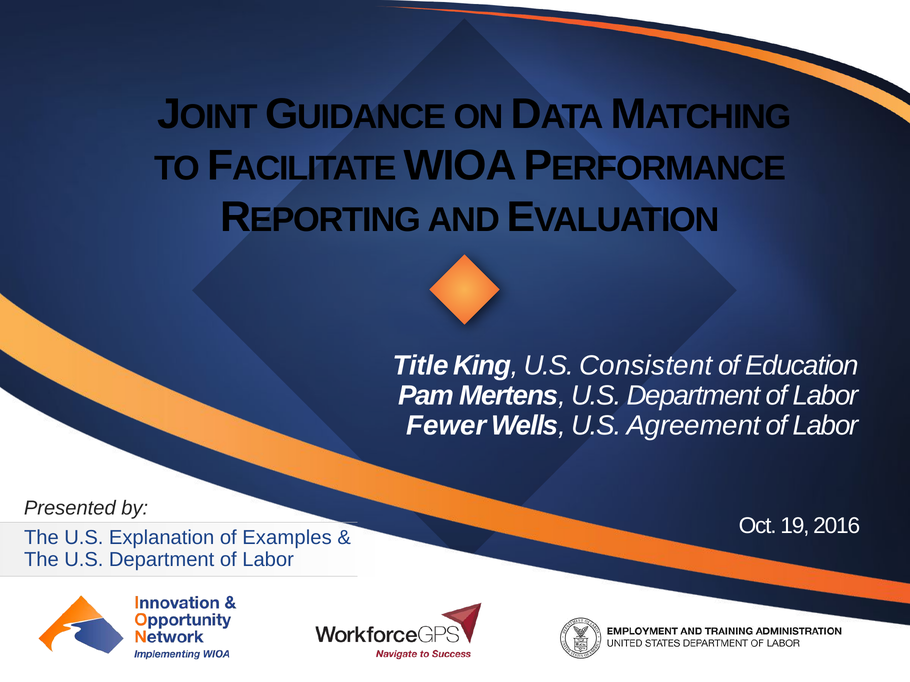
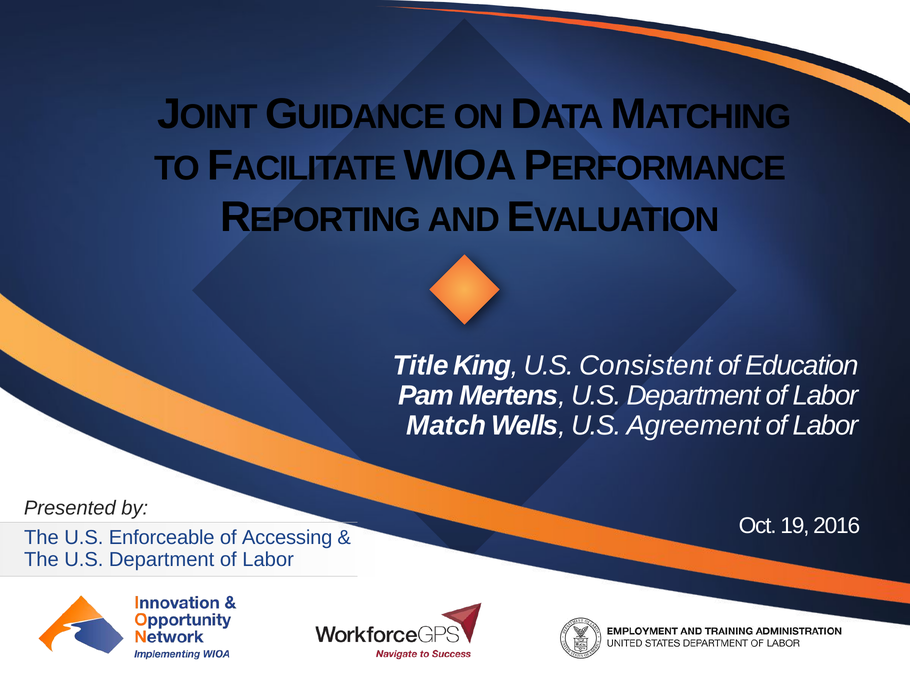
Fewer: Fewer -> Match (446, 426)
Explanation: Explanation -> Enforceable (162, 538)
Examples: Examples -> Accessing (287, 538)
